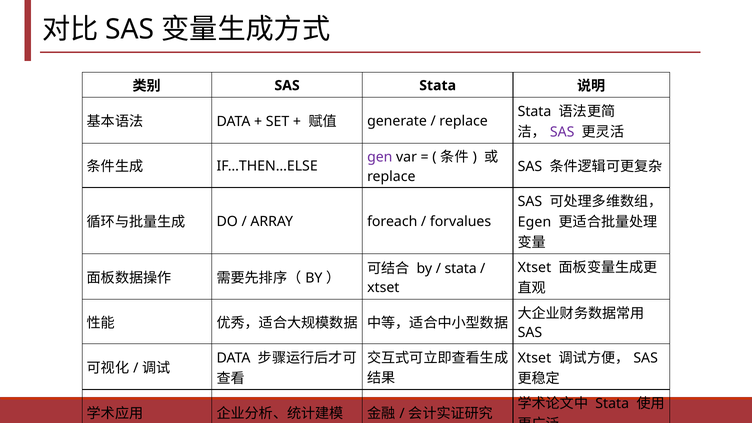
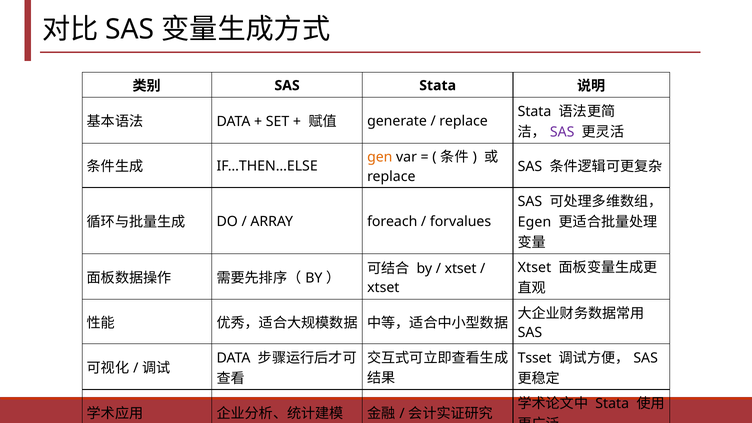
gen colour: purple -> orange (380, 157)
stata: stata -> xtset (461, 268)
Xtset: Xtset -> Tsset (535, 358)
